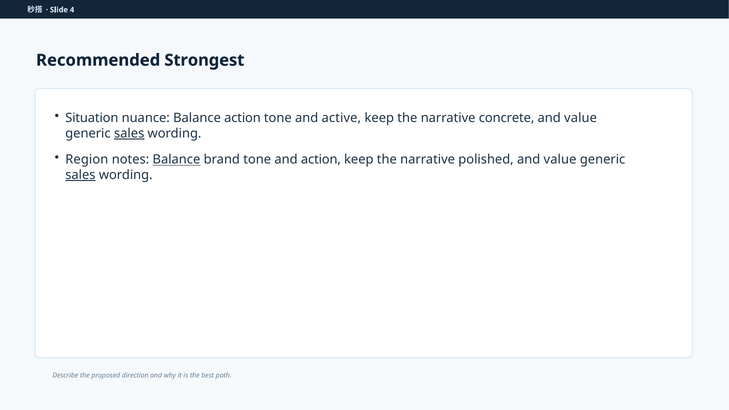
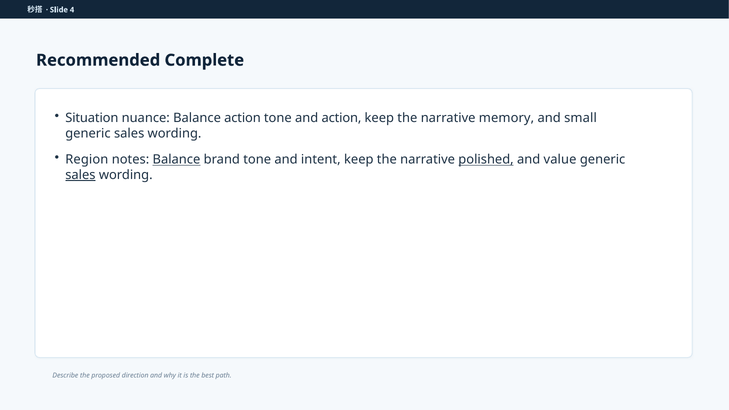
Strongest: Strongest -> Complete (204, 60)
and active: active -> action (341, 118)
concrete: concrete -> memory (507, 118)
value: value -> small (581, 118)
sales underline: present -> none (129, 133)
and action: action -> intent (321, 160)
polished underline: none -> present (486, 160)
